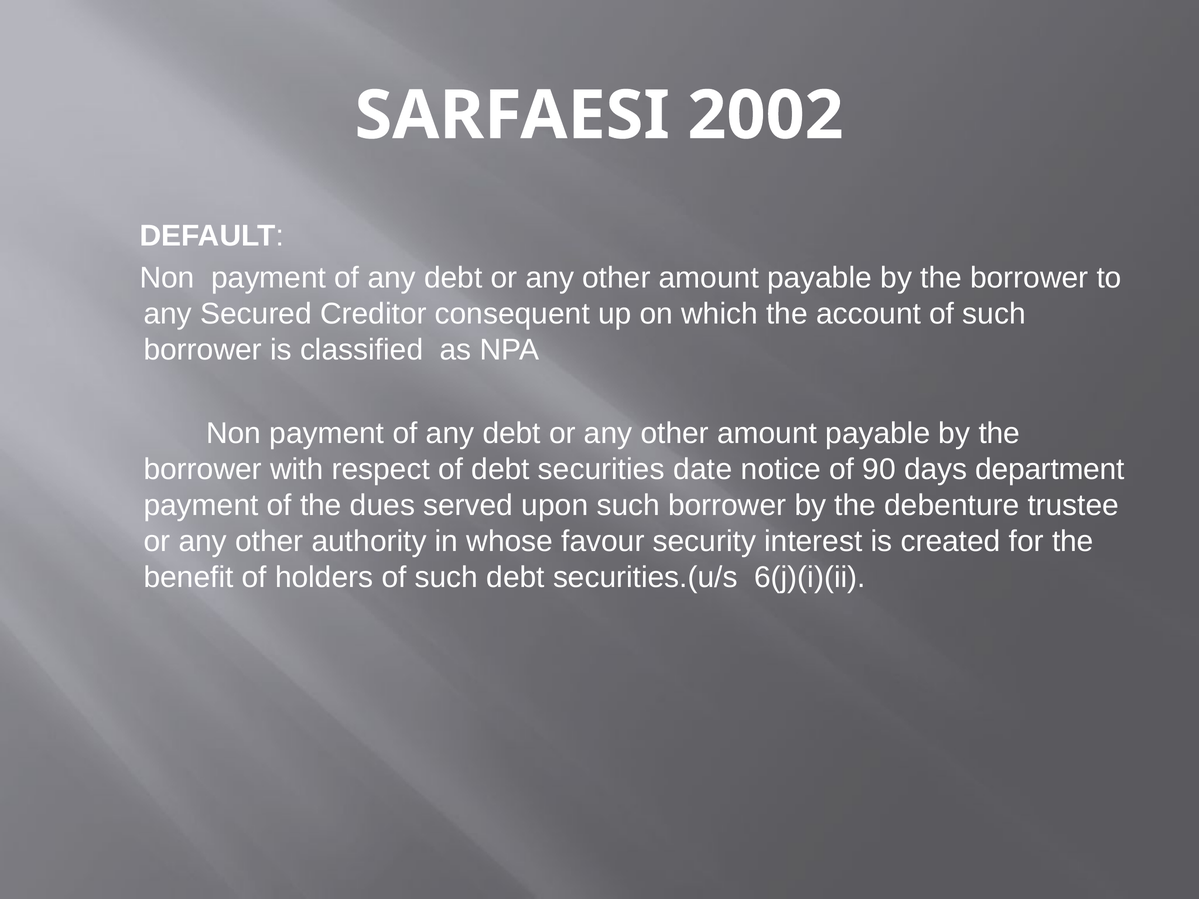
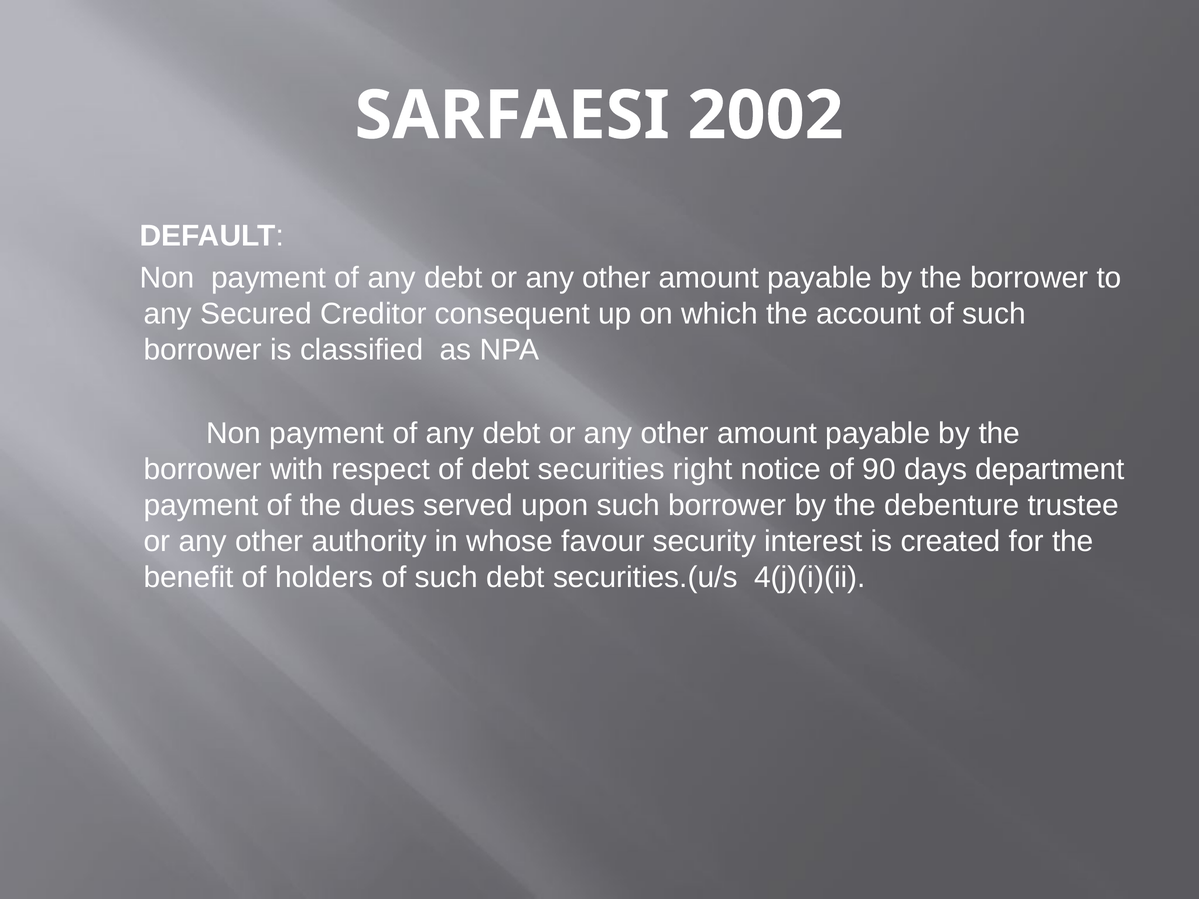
date: date -> right (703, 470)
6(j)(i)(ii: 6(j)(i)(ii -> 4(j)(i)(ii (810, 578)
